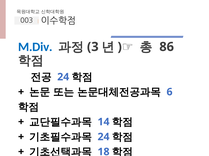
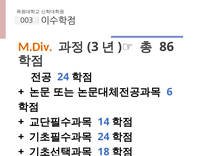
M.Div colour: blue -> orange (35, 47)
